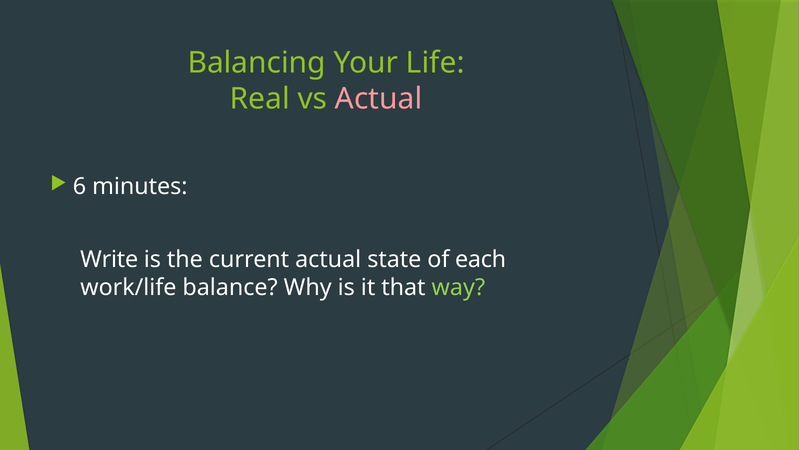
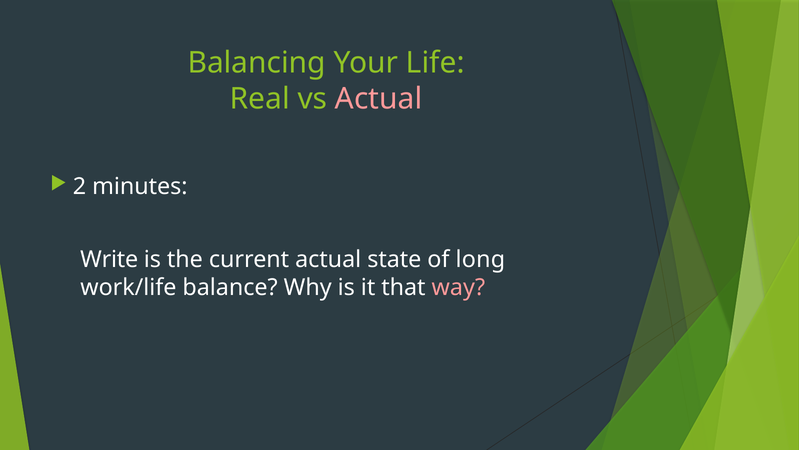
6: 6 -> 2 (80, 187)
each: each -> long (480, 259)
way colour: light green -> pink (458, 287)
